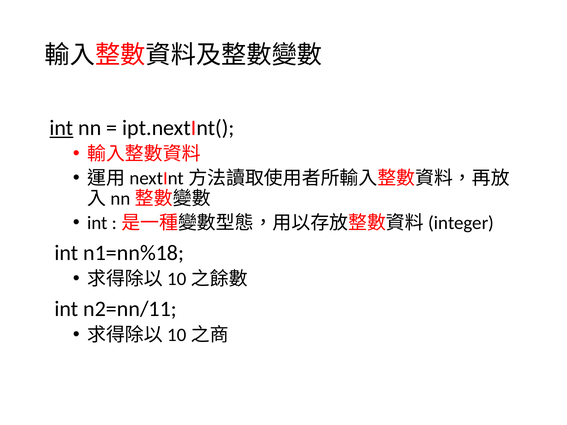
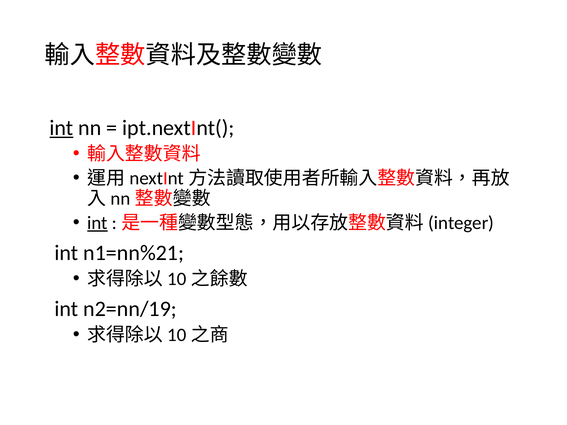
int underline: none -> present (97, 223)
n1=nn%18: n1=nn%18 -> n1=nn%21 (134, 253)
n2=nn/11: n2=nn/11 -> n2=nn/19 (130, 309)
